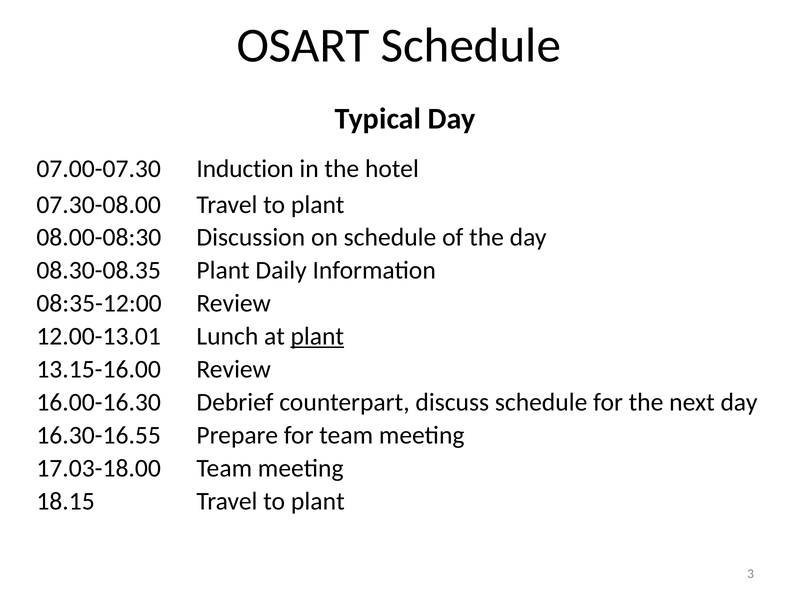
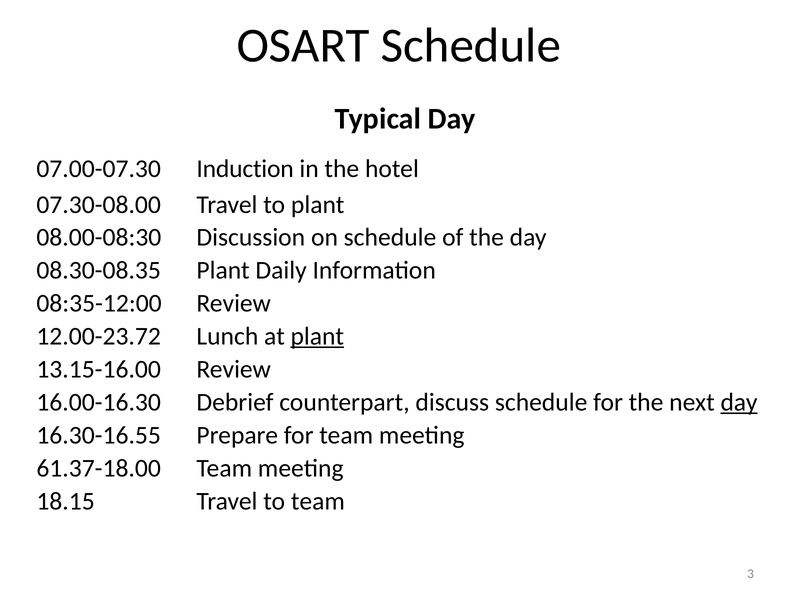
12.00-13.01: 12.00-13.01 -> 12.00-23.72 (99, 337)
day underline: none -> present (739, 403)
17.03-18.00: 17.03-18.00 -> 61.37-18.00 (99, 469)
18.15 Travel to plant: plant -> team (318, 502)
